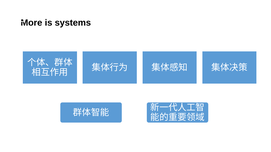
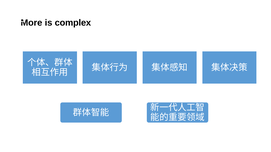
systems: systems -> complex (73, 23)
